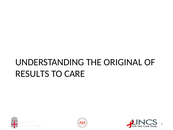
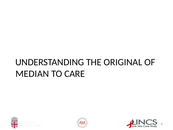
RESULTS: RESULTS -> MEDIAN (32, 74)
